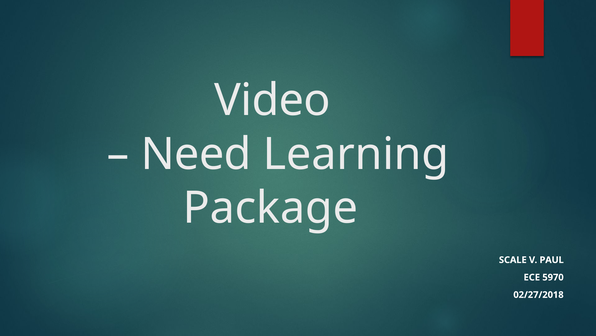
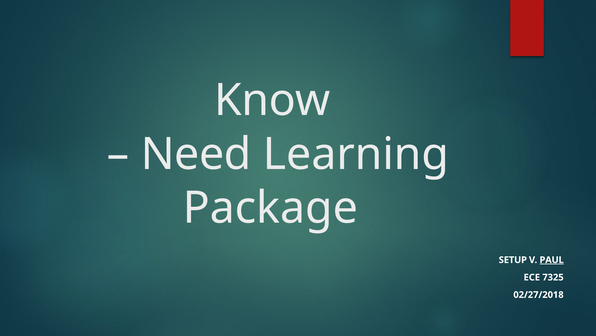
Video: Video -> Know (272, 100)
SCALE: SCALE -> SETUP (513, 259)
PAUL underline: none -> present (552, 259)
5970: 5970 -> 7325 (553, 277)
